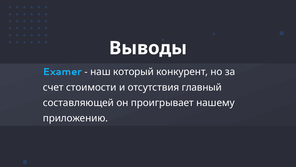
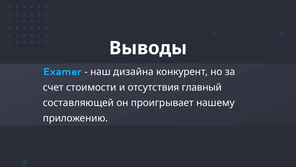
который: который -> дизайна (133, 72)
